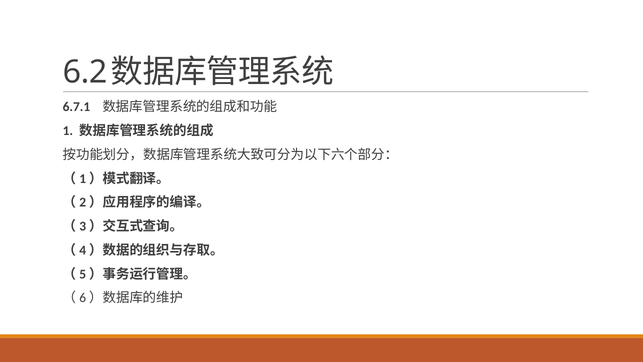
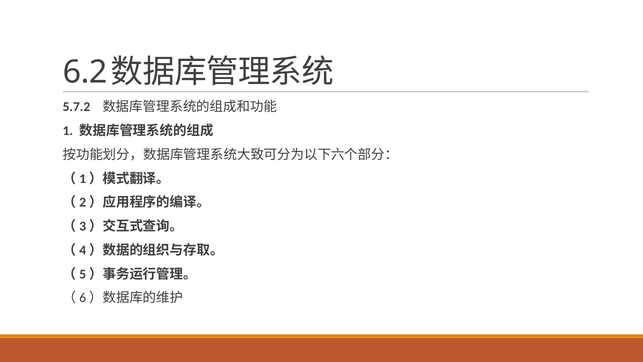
6.7.1: 6.7.1 -> 5.7.2 (76, 107)
